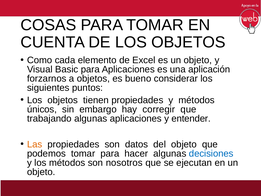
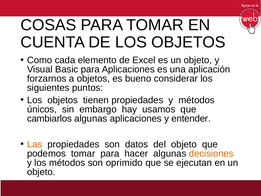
corregir: corregir -> usamos (159, 109)
trabajando: trabajando -> cambiarlos (49, 118)
decisiones colour: blue -> orange (211, 153)
nosotros: nosotros -> oprimido (124, 163)
